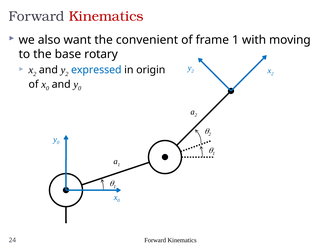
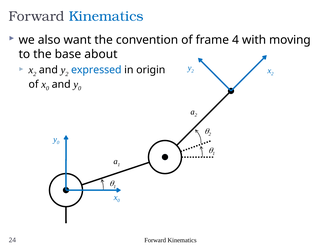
Kinematics colour: red -> blue (106, 16)
convenient: convenient -> convention (147, 40)
frame 1: 1 -> 4 (236, 40)
rotary: rotary -> about (101, 54)
